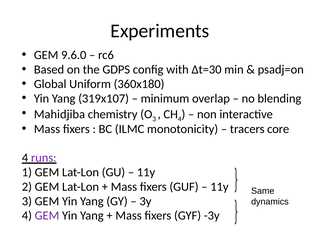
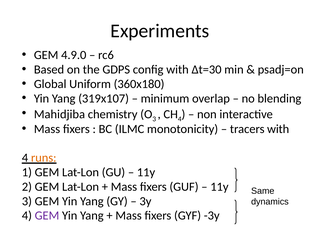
9.6.0: 9.6.0 -> 4.9.0 (74, 55)
tracers core: core -> with (278, 129)
runs colour: purple -> orange (44, 158)
